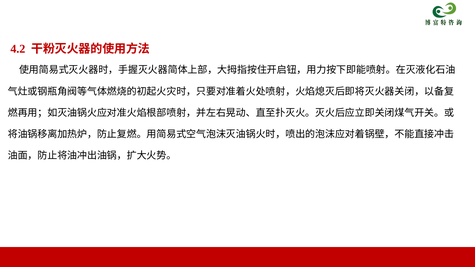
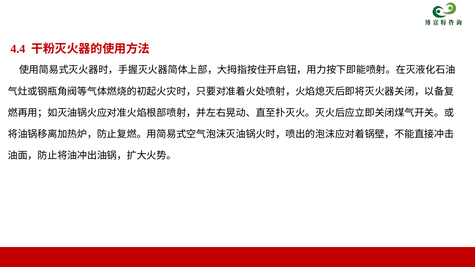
4.2: 4.2 -> 4.4 (18, 49)
